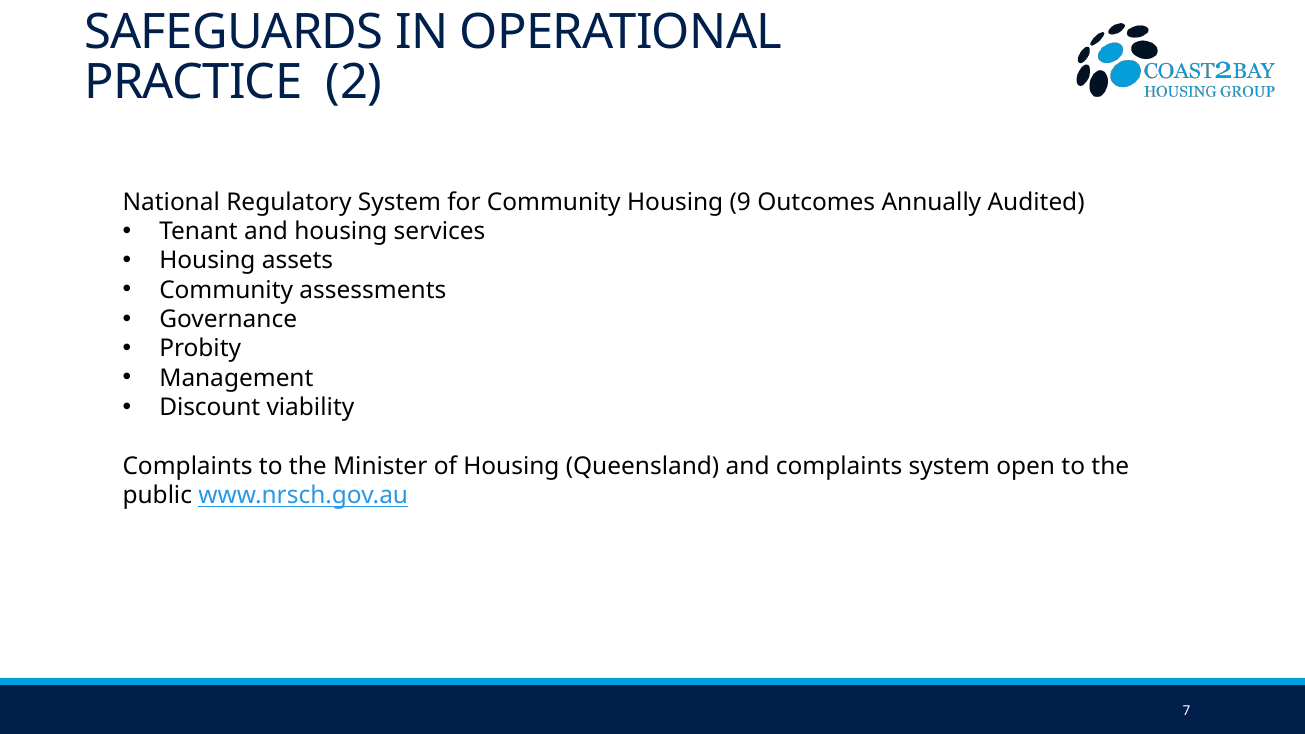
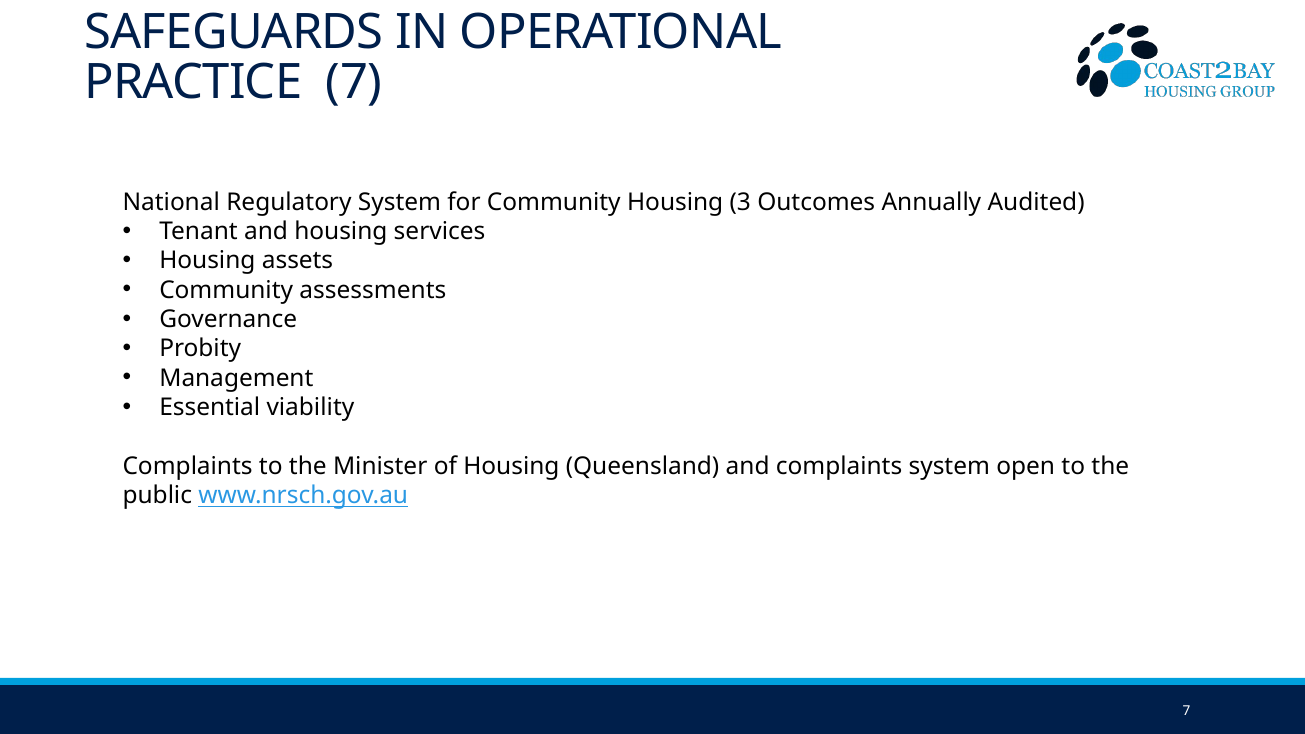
PRACTICE 2: 2 -> 7 (354, 82)
9: 9 -> 3 (740, 202)
Discount: Discount -> Essential (210, 408)
